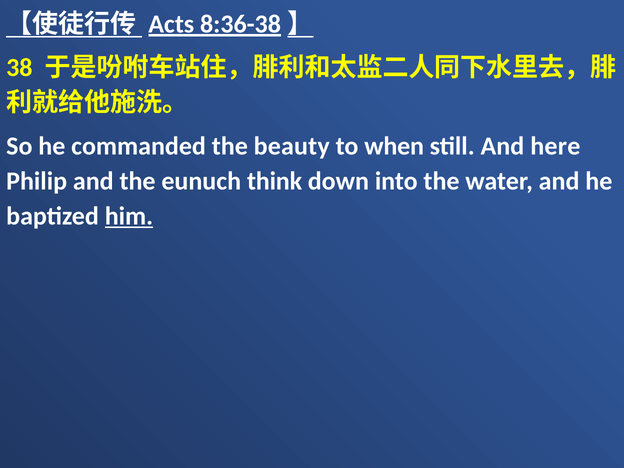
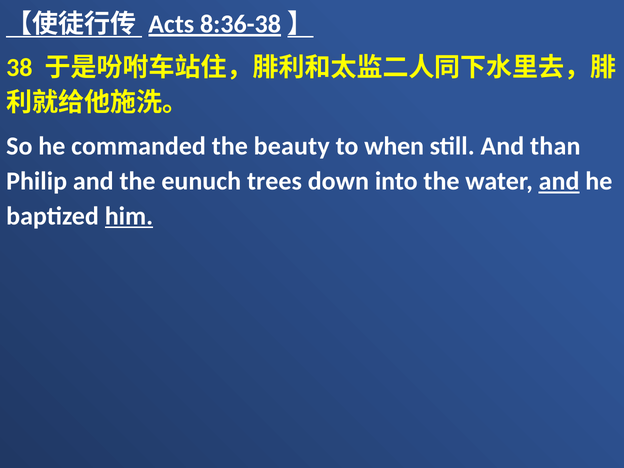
here: here -> than (555, 146)
think: think -> trees (274, 181)
and underline: none -> present (559, 181)
